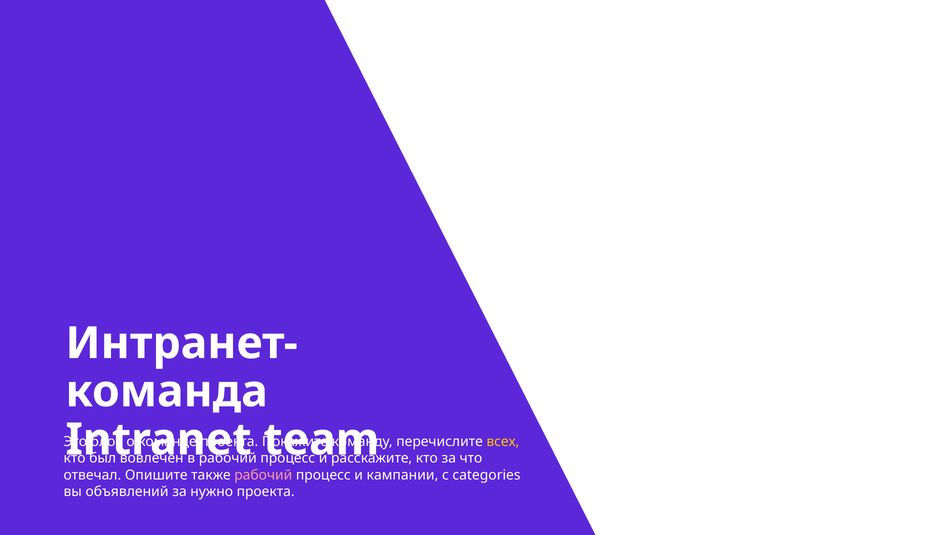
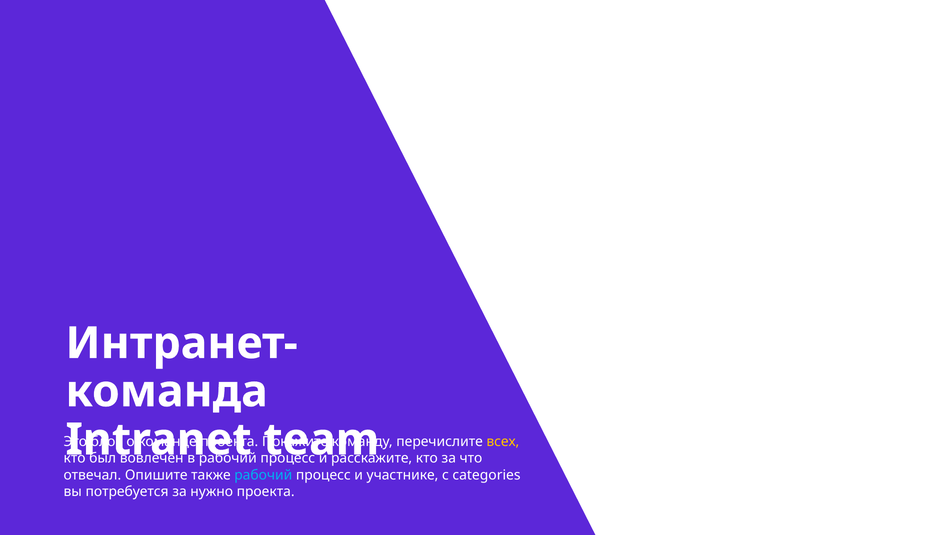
рабочий colour: pink -> light blue (263, 475)
кампании: кампании -> участнике (403, 475)
объявлений: объявлений -> потребуется (127, 492)
